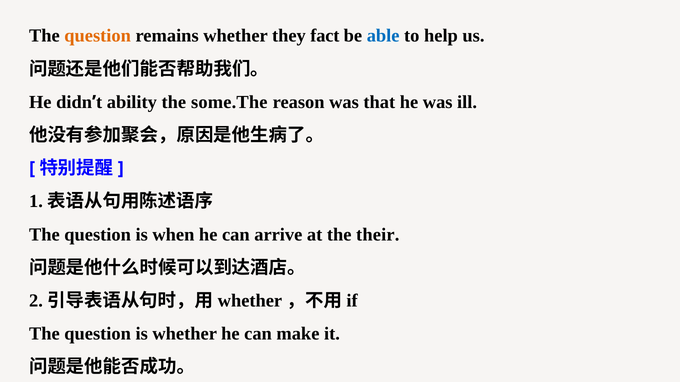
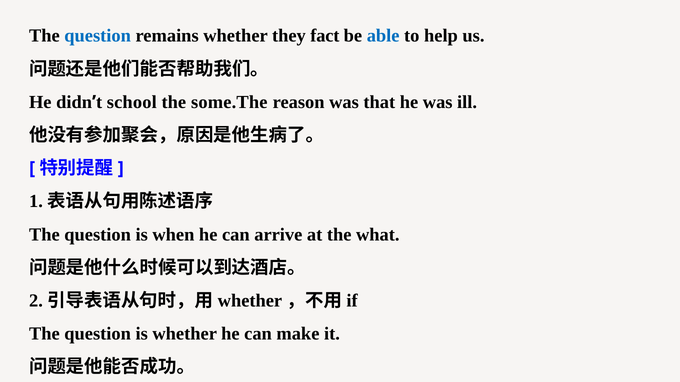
question colour: orange -> blue (98, 36)
ability: ability -> school (132, 102)
their: their -> what (378, 235)
